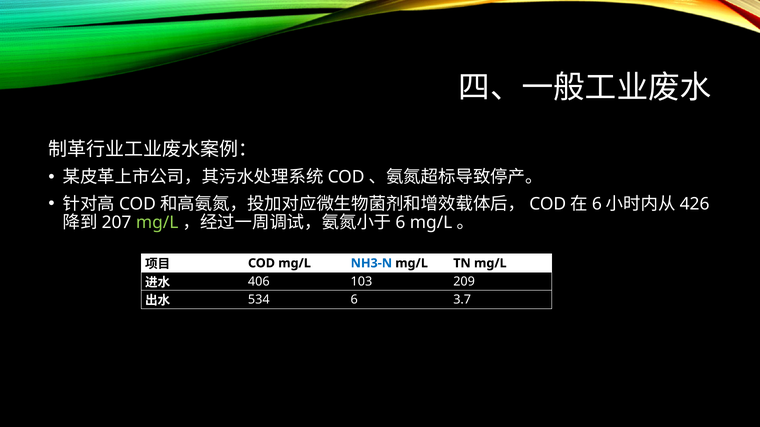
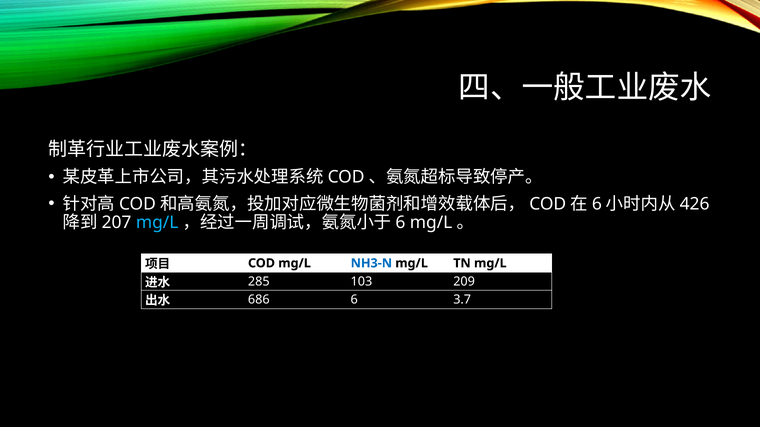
mg/L colour: light green -> light blue (157, 223)
406: 406 -> 285 (259, 282)
534: 534 -> 686 (259, 300)
